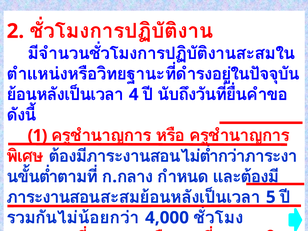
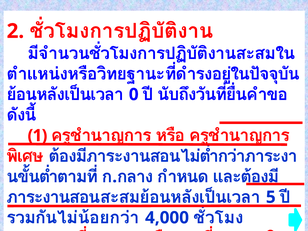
4: 4 -> 0 (134, 95)
